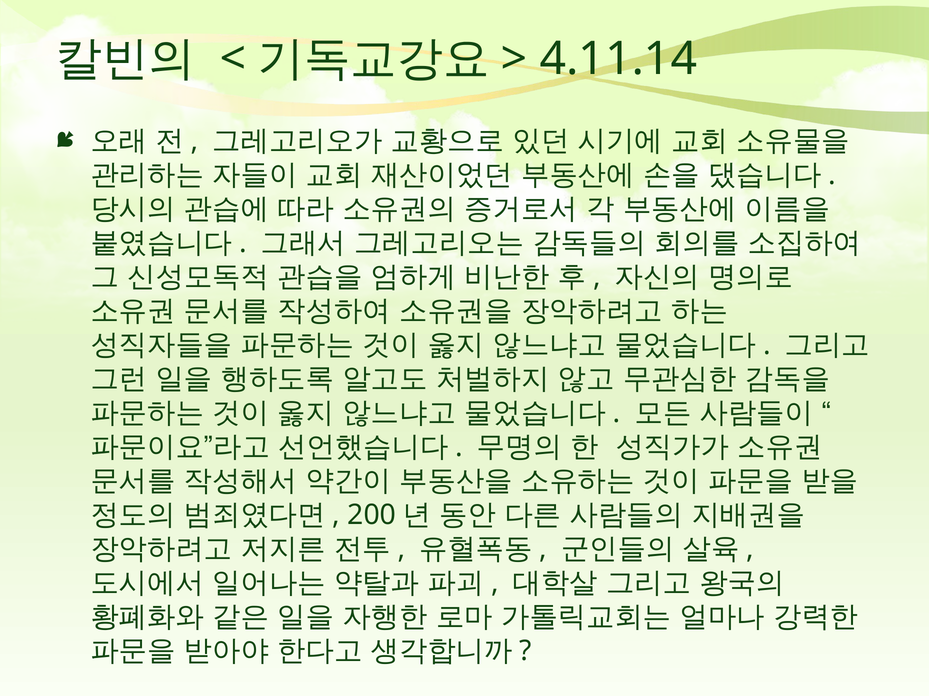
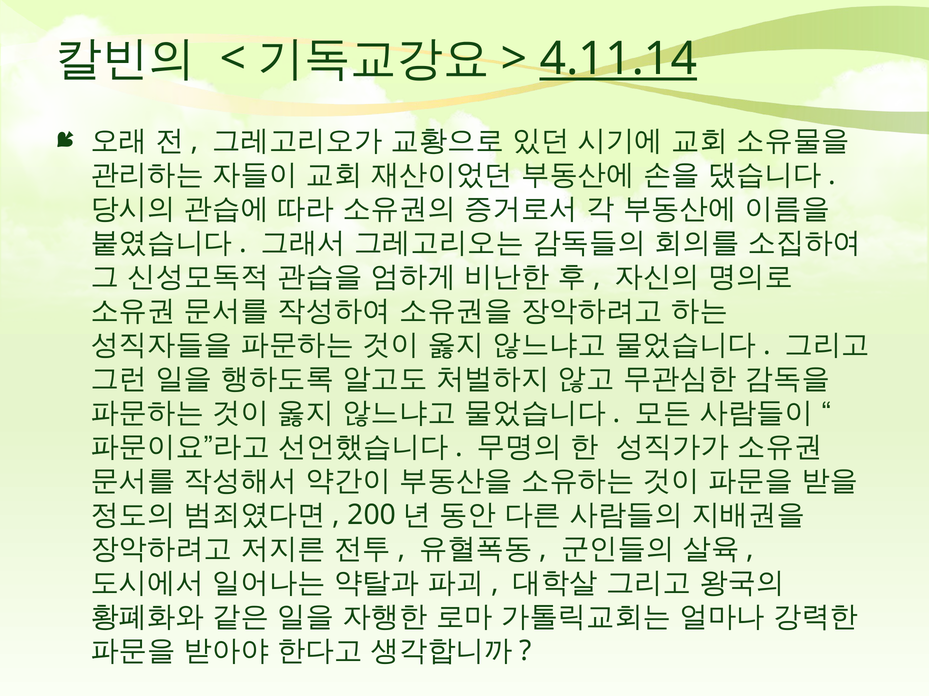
4.11.14 underline: none -> present (618, 59)
